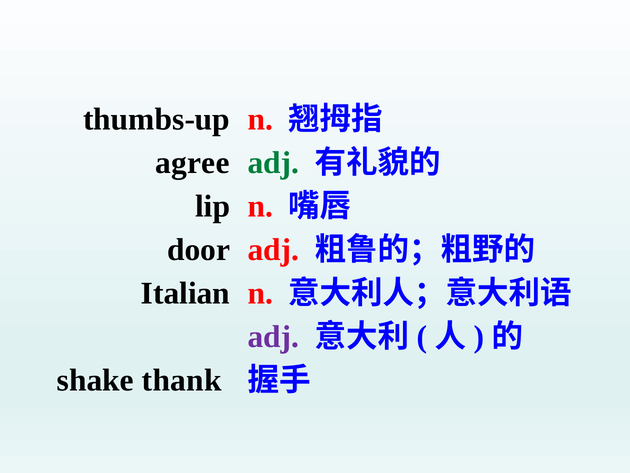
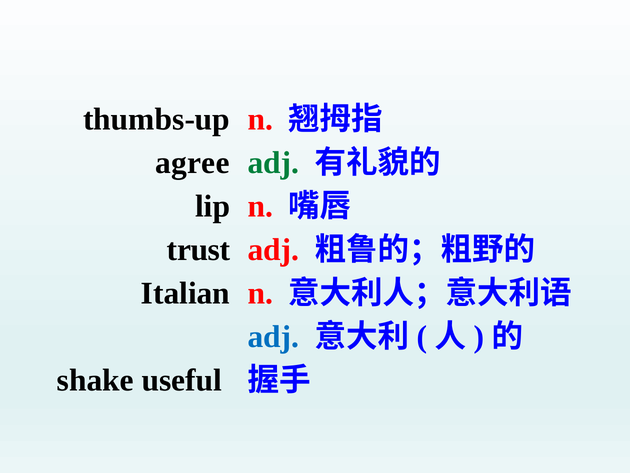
door: door -> trust (199, 249)
adj colour: purple -> blue (273, 336)
thank: thank -> useful (182, 380)
